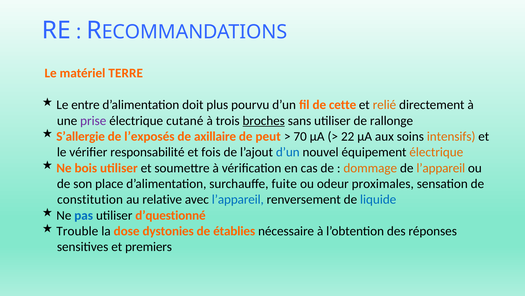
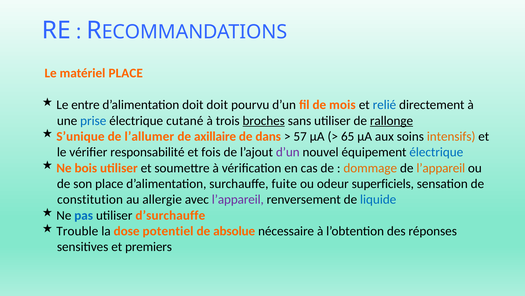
matériel TERRE: TERRE -> PLACE (126, 73)
doit plus: plus -> doit (217, 105)
cette: cette -> mois (342, 105)
relié colour: orange -> blue (384, 105)
prise colour: purple -> blue (93, 120)
rallonge underline: none -> present (392, 120)
S’allergie: S’allergie -> S’unique (80, 136)
l’exposés: l’exposés -> l’allumer (149, 136)
peut: peut -> dans (268, 136)
70: 70 -> 57 (300, 136)
22: 22 -> 65 (348, 136)
d’un colour: blue -> purple (288, 152)
électrique colour: orange -> blue (436, 152)
proximales: proximales -> superficiels (383, 183)
relative: relative -> allergie (162, 199)
l’appareil colour: blue -> purple (238, 199)
d’questionné: d’questionné -> d’surchauffe (170, 215)
dystonies: dystonies -> potentiel (168, 231)
établies: établies -> absolue (234, 231)
